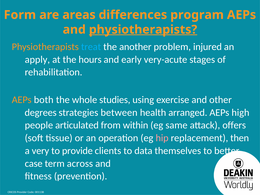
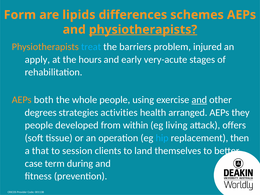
areas: areas -> lipids (79, 15)
program: program -> schemes (197, 15)
another: another -> barriers (135, 47)
whole studies: studies -> people (115, 100)
and underline: none -> present (199, 100)
between: between -> activities (119, 113)
high: high -> they (241, 113)
articulated: articulated -> developed (77, 125)
same: same -> living (176, 125)
hip colour: pink -> light blue (162, 138)
very: very -> that (40, 151)
provide: provide -> session (77, 151)
data: data -> land (143, 151)
across: across -> during (80, 163)
